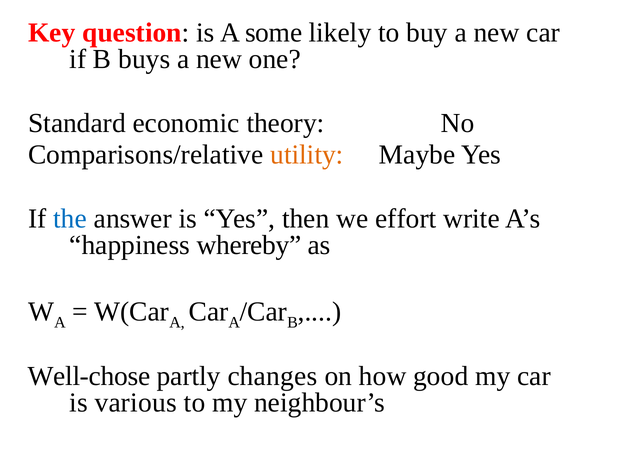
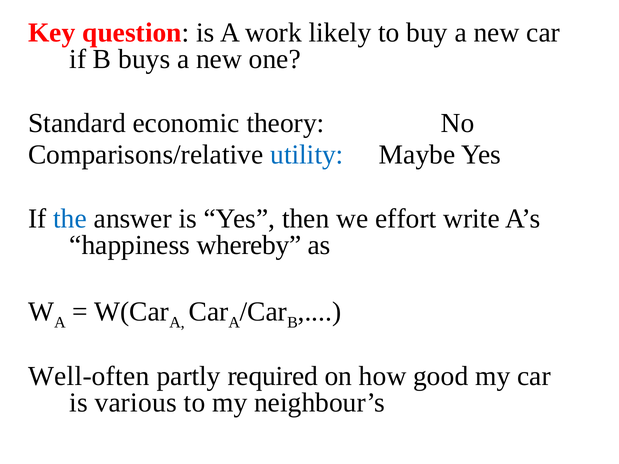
some: some -> work (274, 33)
utility colour: orange -> blue (307, 155)
Well-chose: Well-chose -> Well-often (89, 377)
changes: changes -> required (273, 377)
